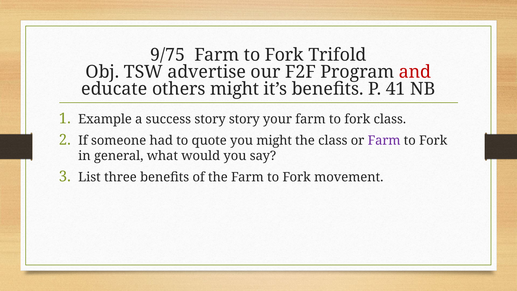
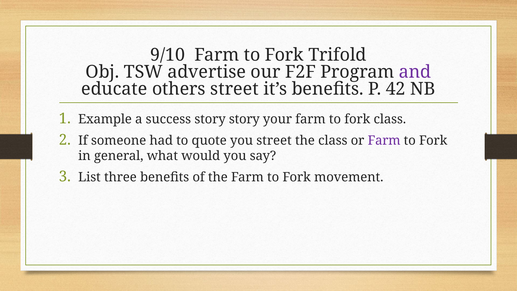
9/75: 9/75 -> 9/10 (168, 55)
and colour: red -> purple (415, 72)
others might: might -> street (235, 89)
41: 41 -> 42 (396, 89)
you might: might -> street (274, 140)
